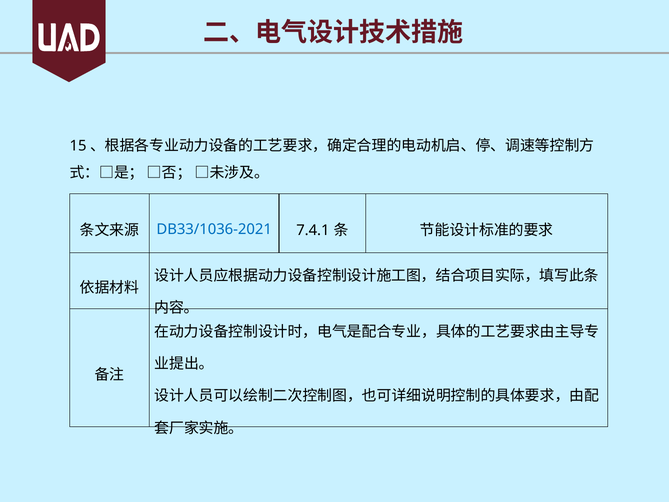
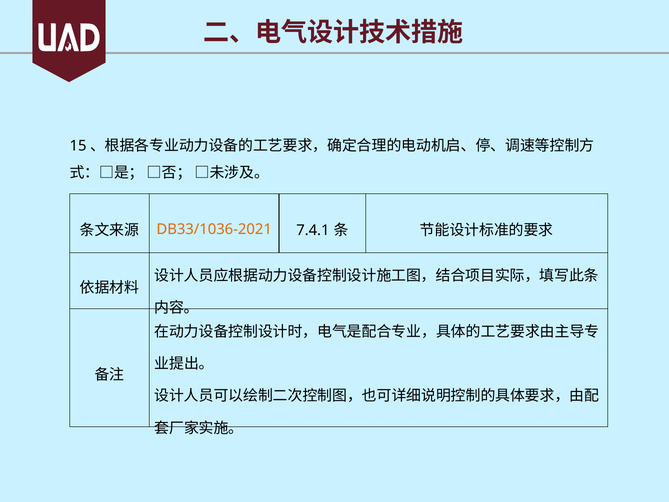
DB33/1036-2021 colour: blue -> orange (214, 229)
